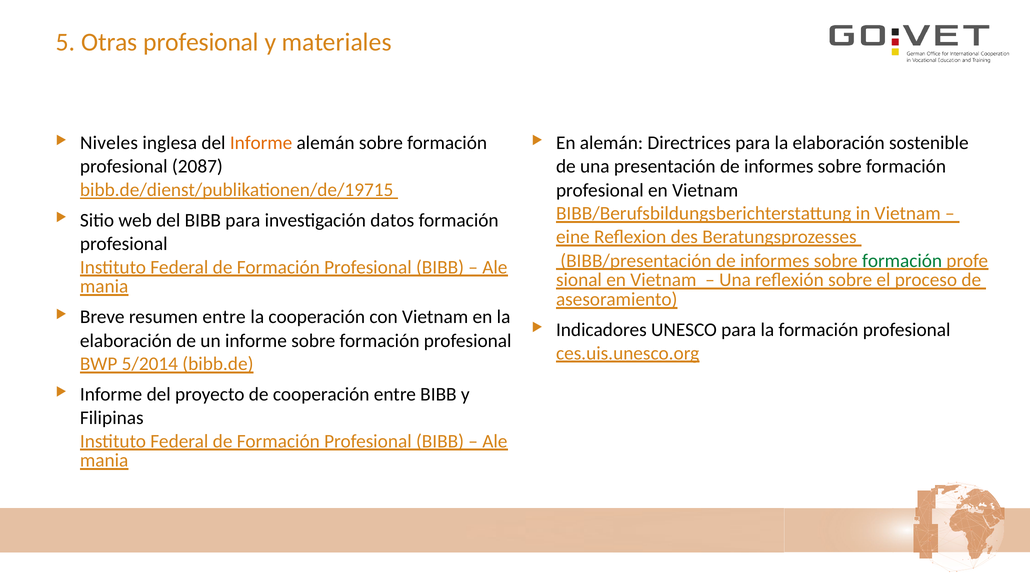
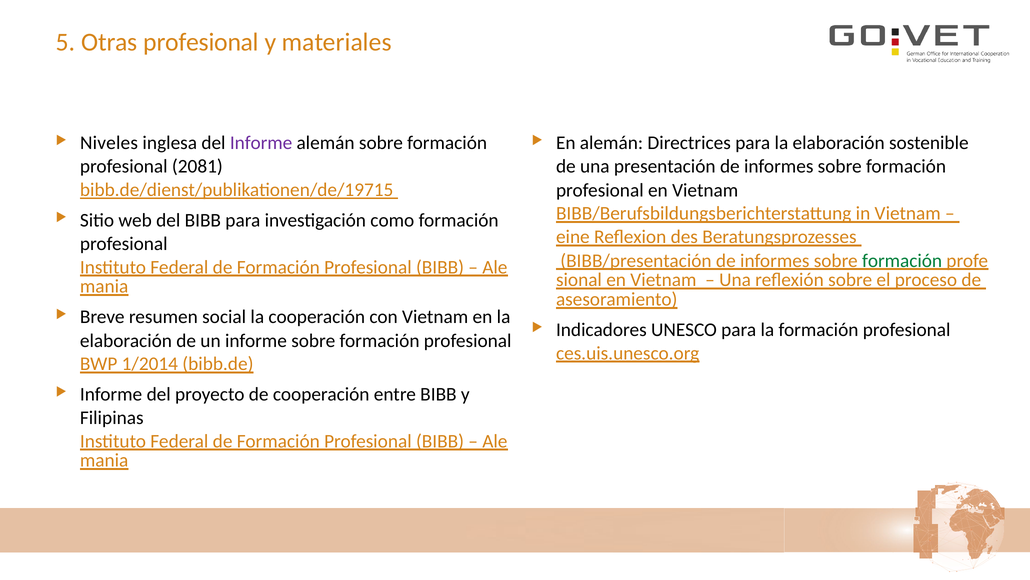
Informe colour: orange -> purple (261, 143)
2087: 2087 -> 2081 (197, 166)
datos: datos -> como (392, 220)
resumen entre: entre -> social (224, 317)
5/2014: 5/2014 -> 1/2014 (150, 363)
